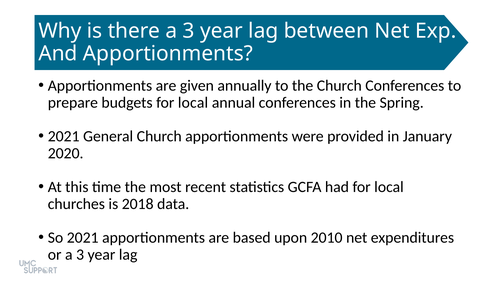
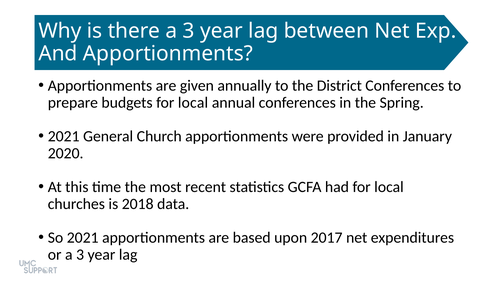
the Church: Church -> District (339, 86)
2010: 2010 -> 2017 (327, 238)
